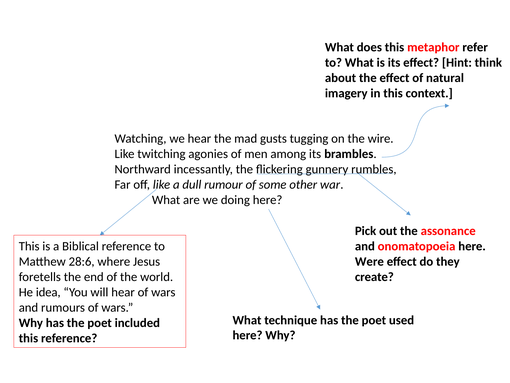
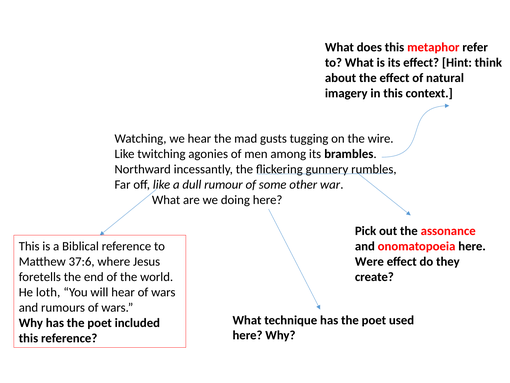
28:6: 28:6 -> 37:6 (82, 261)
idea: idea -> loth (48, 292)
